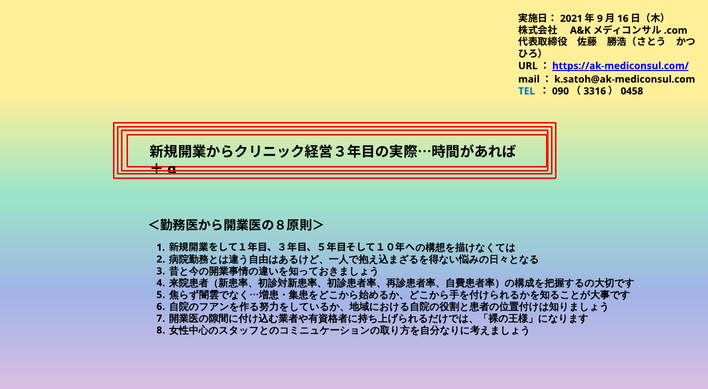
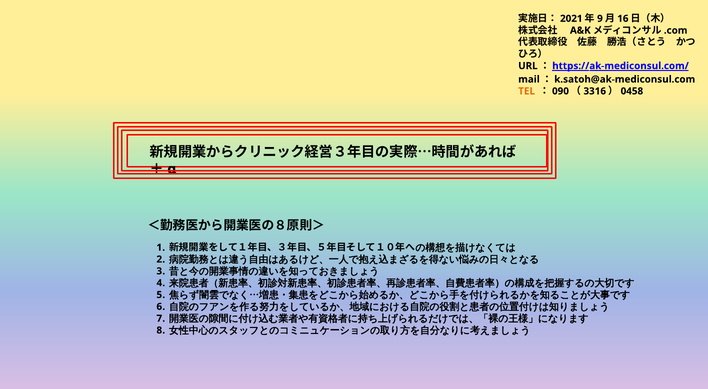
TEL colour: blue -> orange (527, 91)
